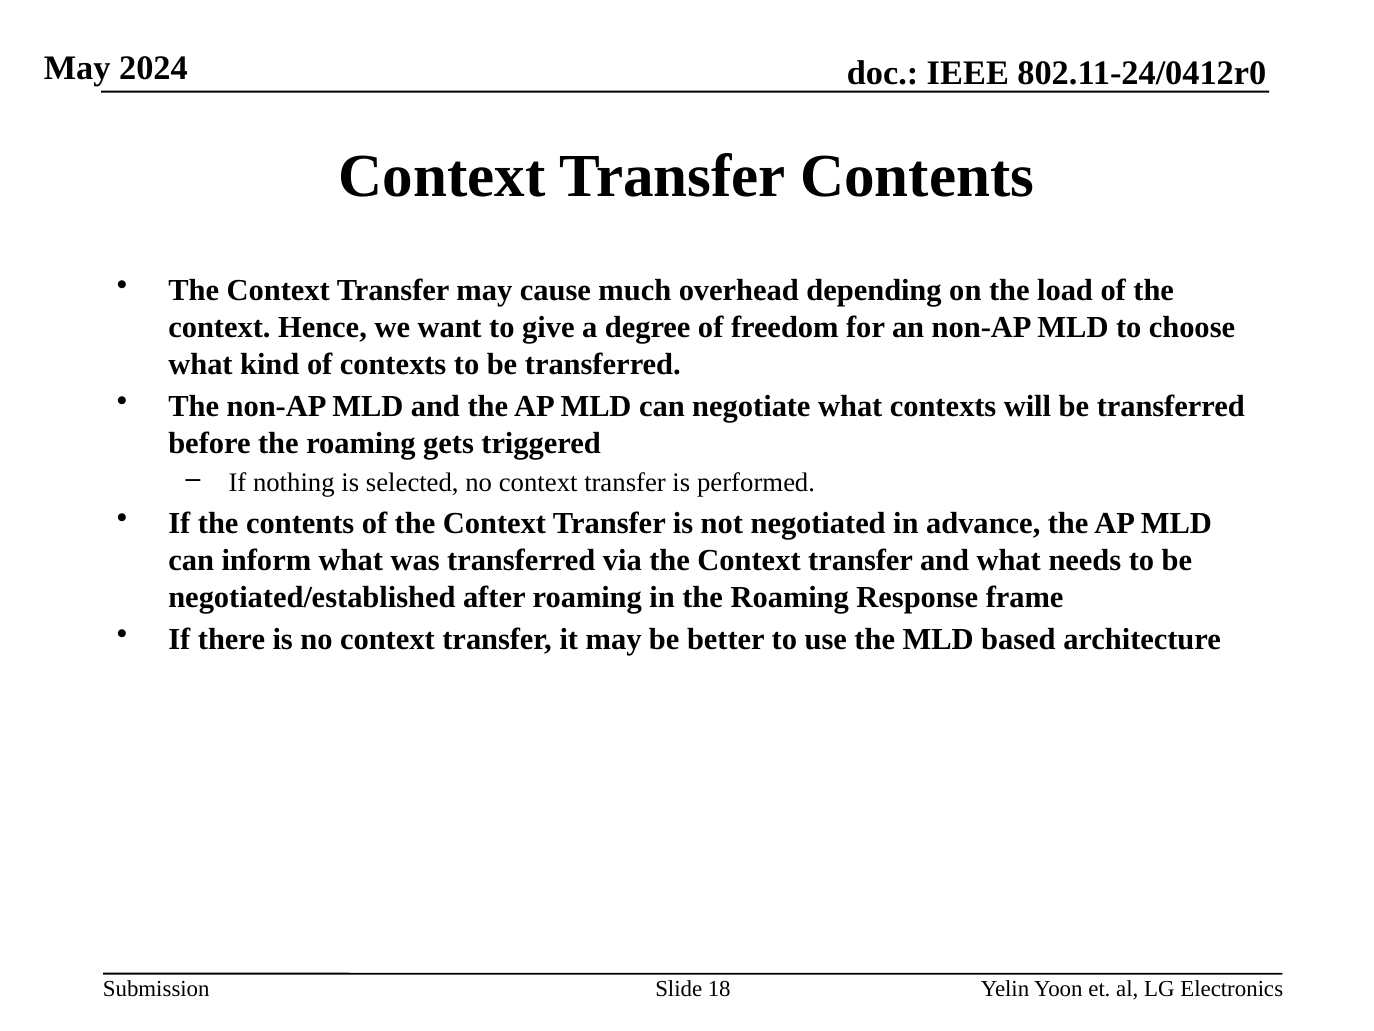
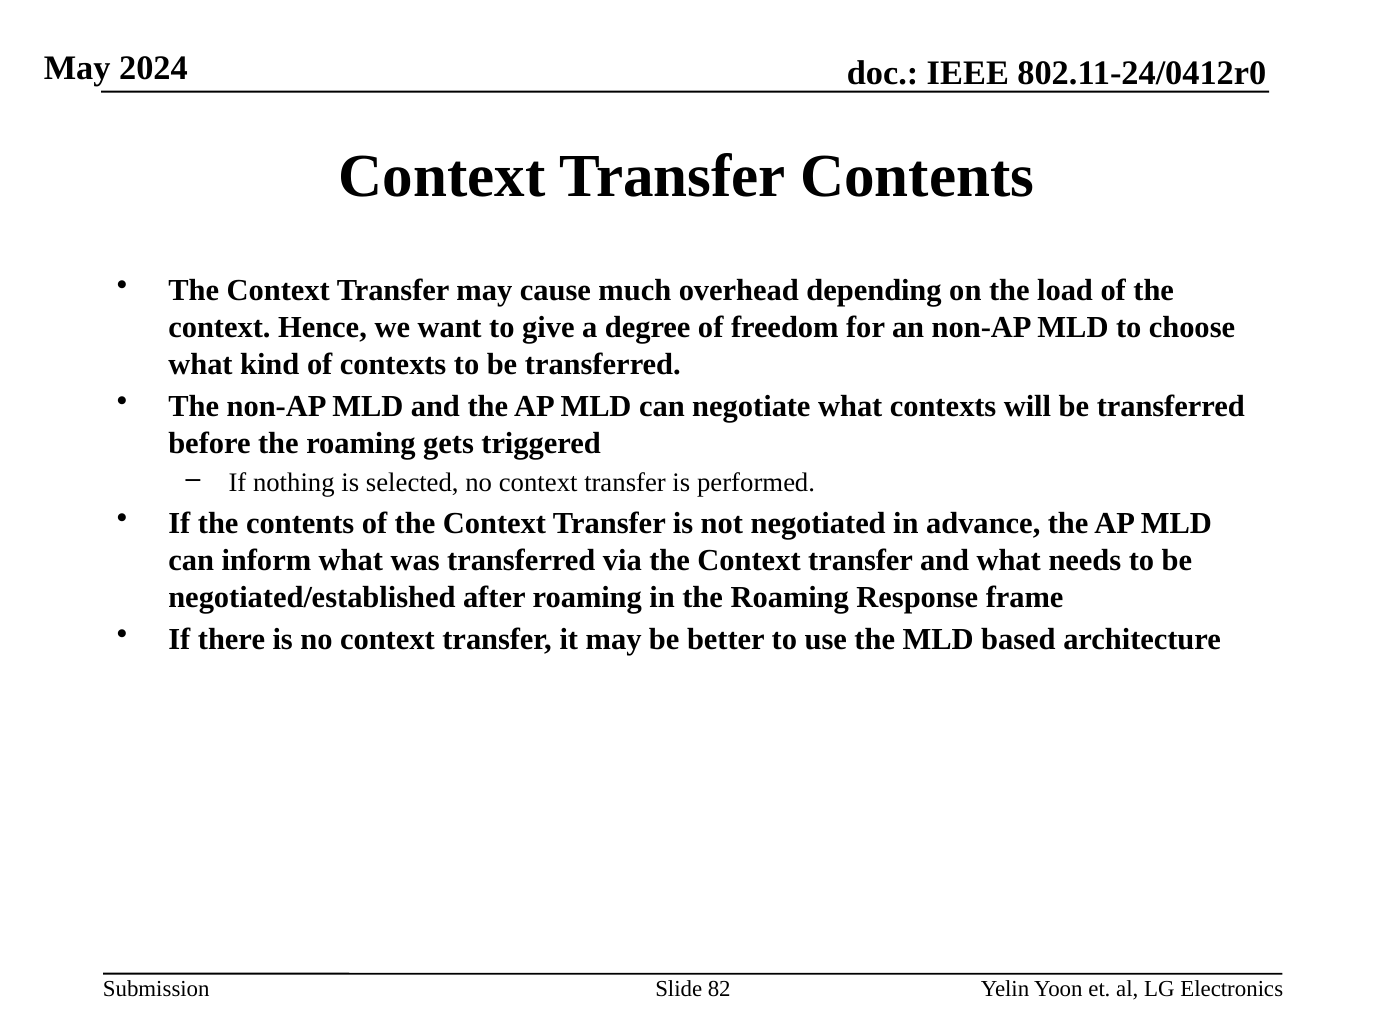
18: 18 -> 82 (719, 988)
